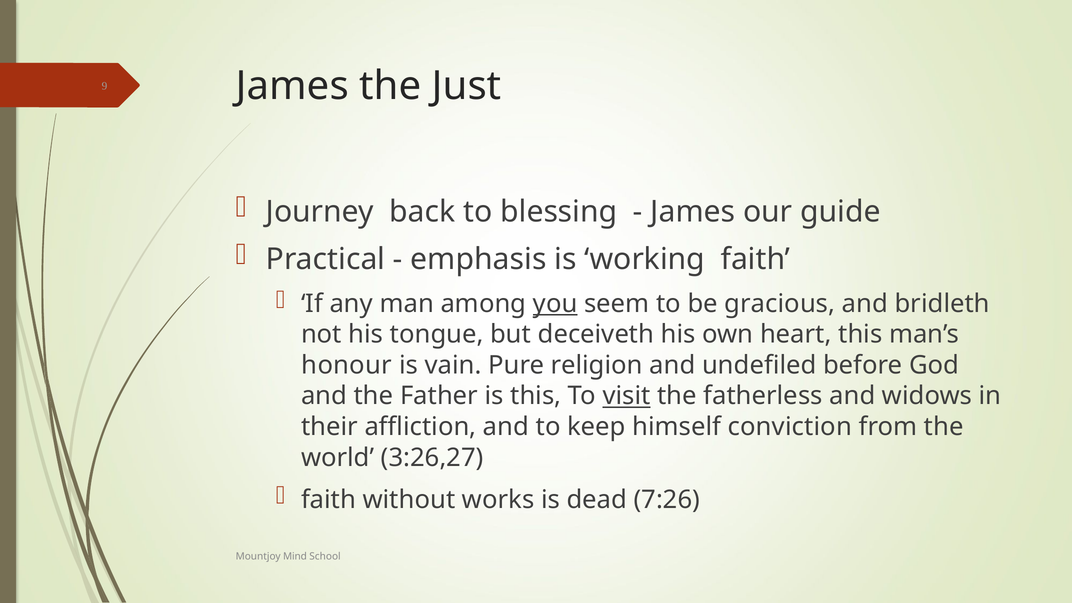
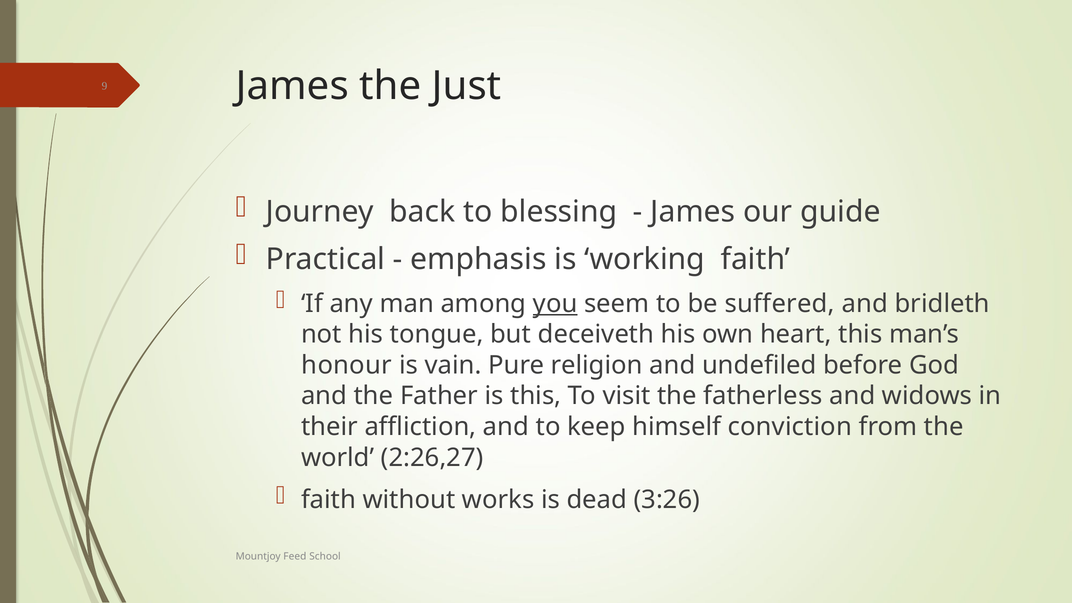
gracious: gracious -> suffered (780, 304)
visit underline: present -> none (627, 396)
3:26,27: 3:26,27 -> 2:26,27 (432, 458)
7:26: 7:26 -> 3:26 (667, 500)
Mind: Mind -> Feed (295, 556)
